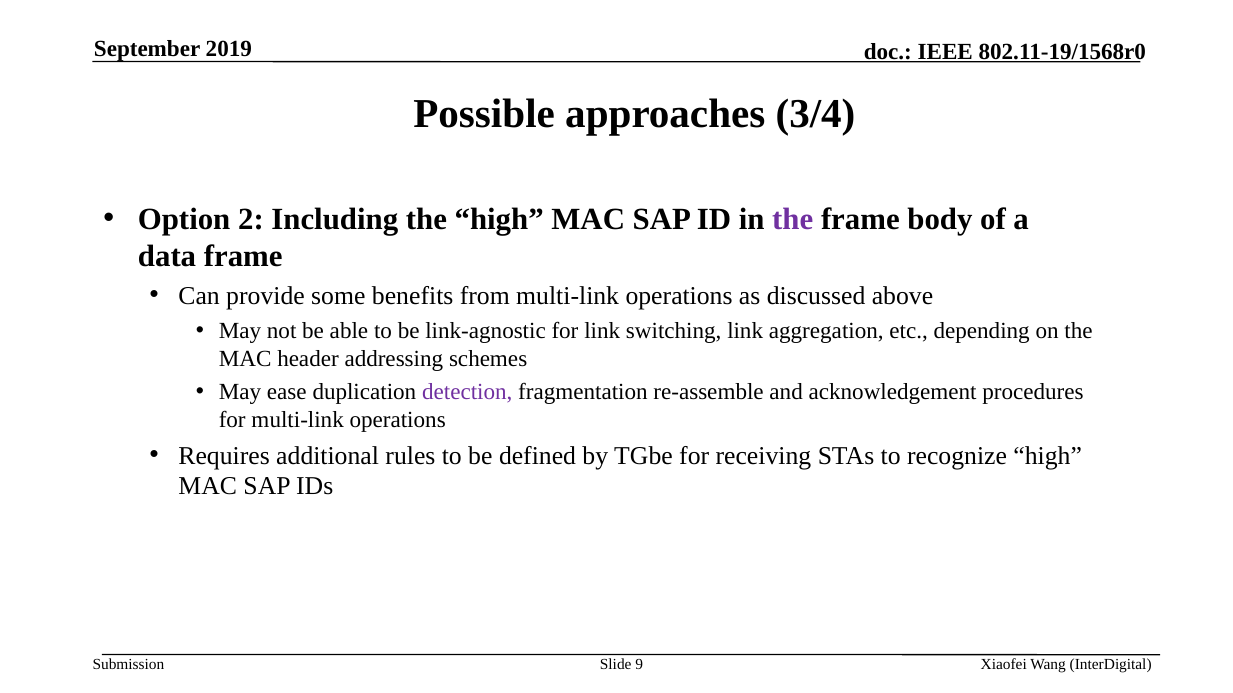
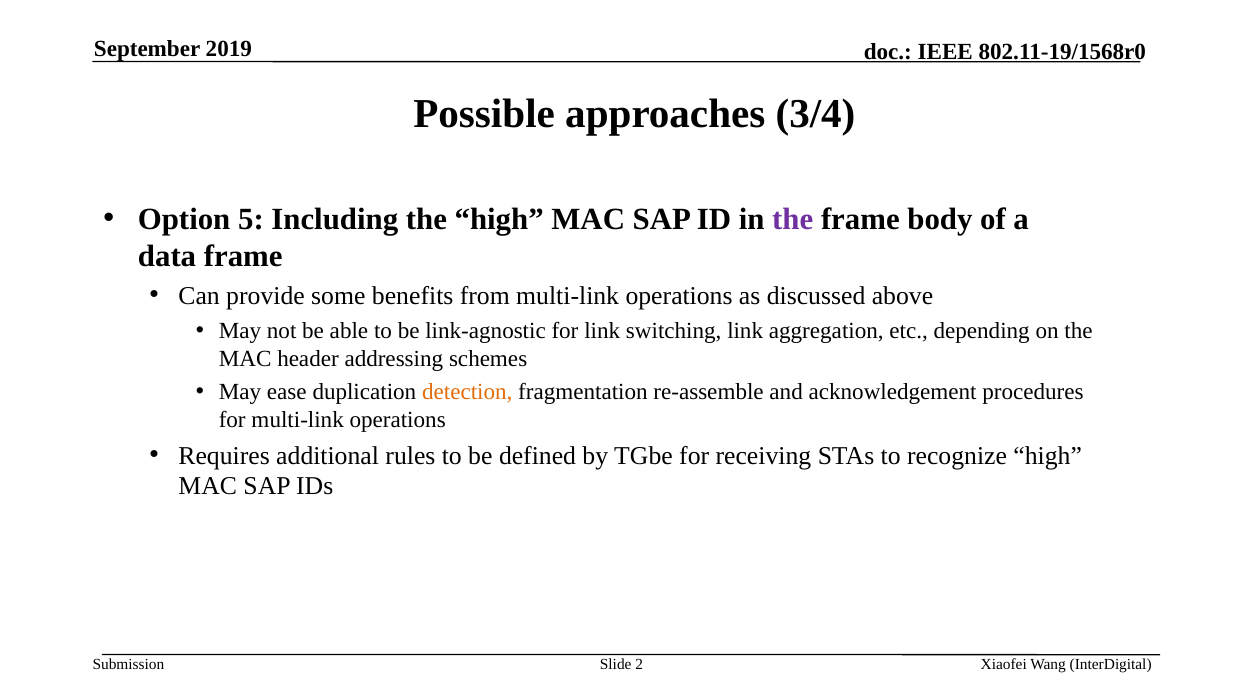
2: 2 -> 5 (251, 219)
detection colour: purple -> orange (467, 392)
9: 9 -> 2 (639, 665)
